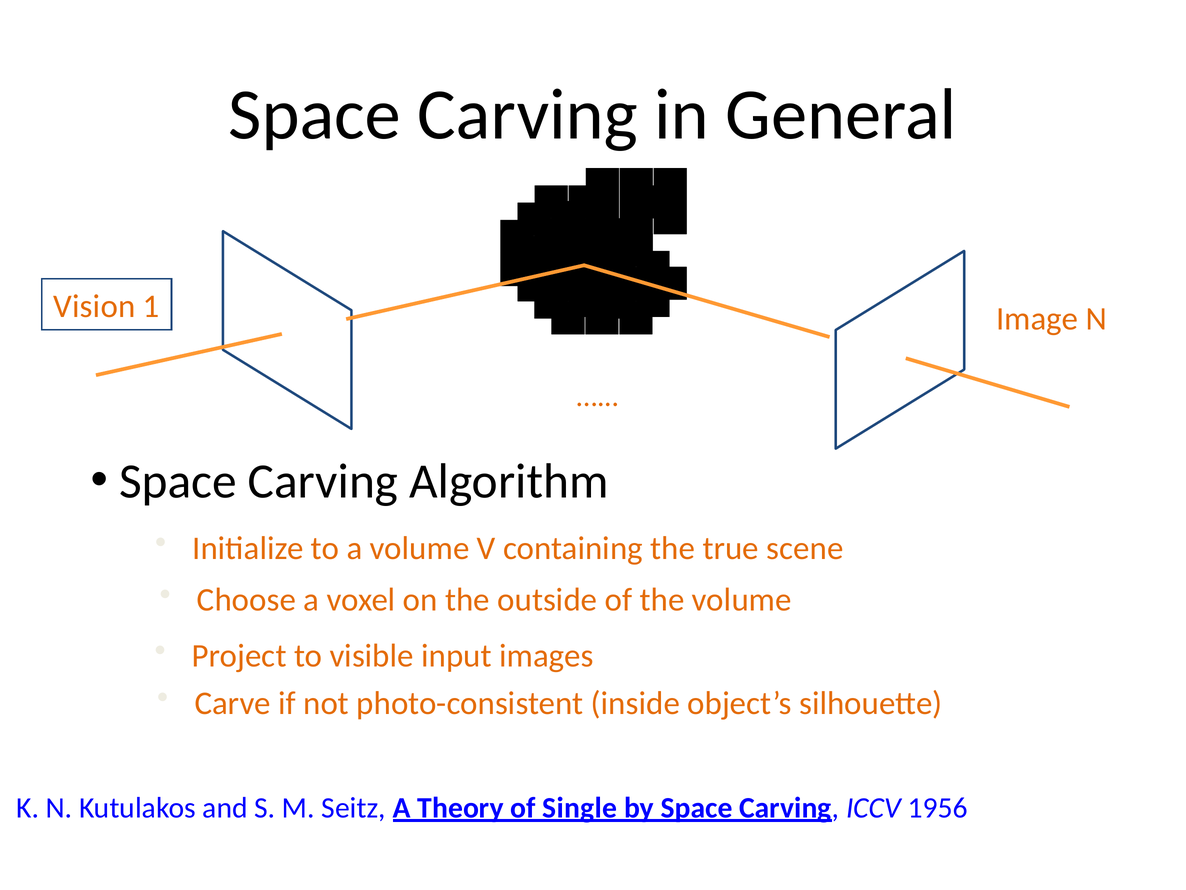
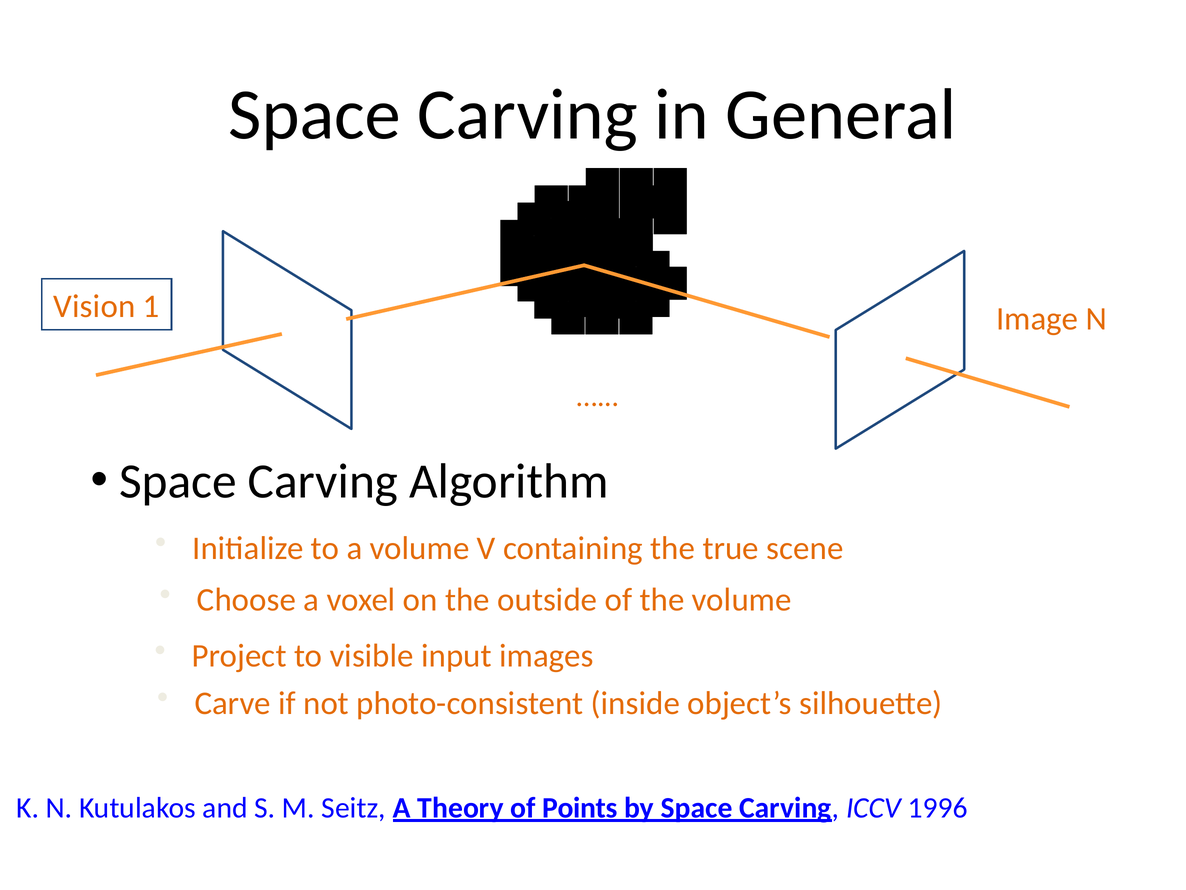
Single: Single -> Points (580, 807)
1956: 1956 -> 1996 (938, 807)
